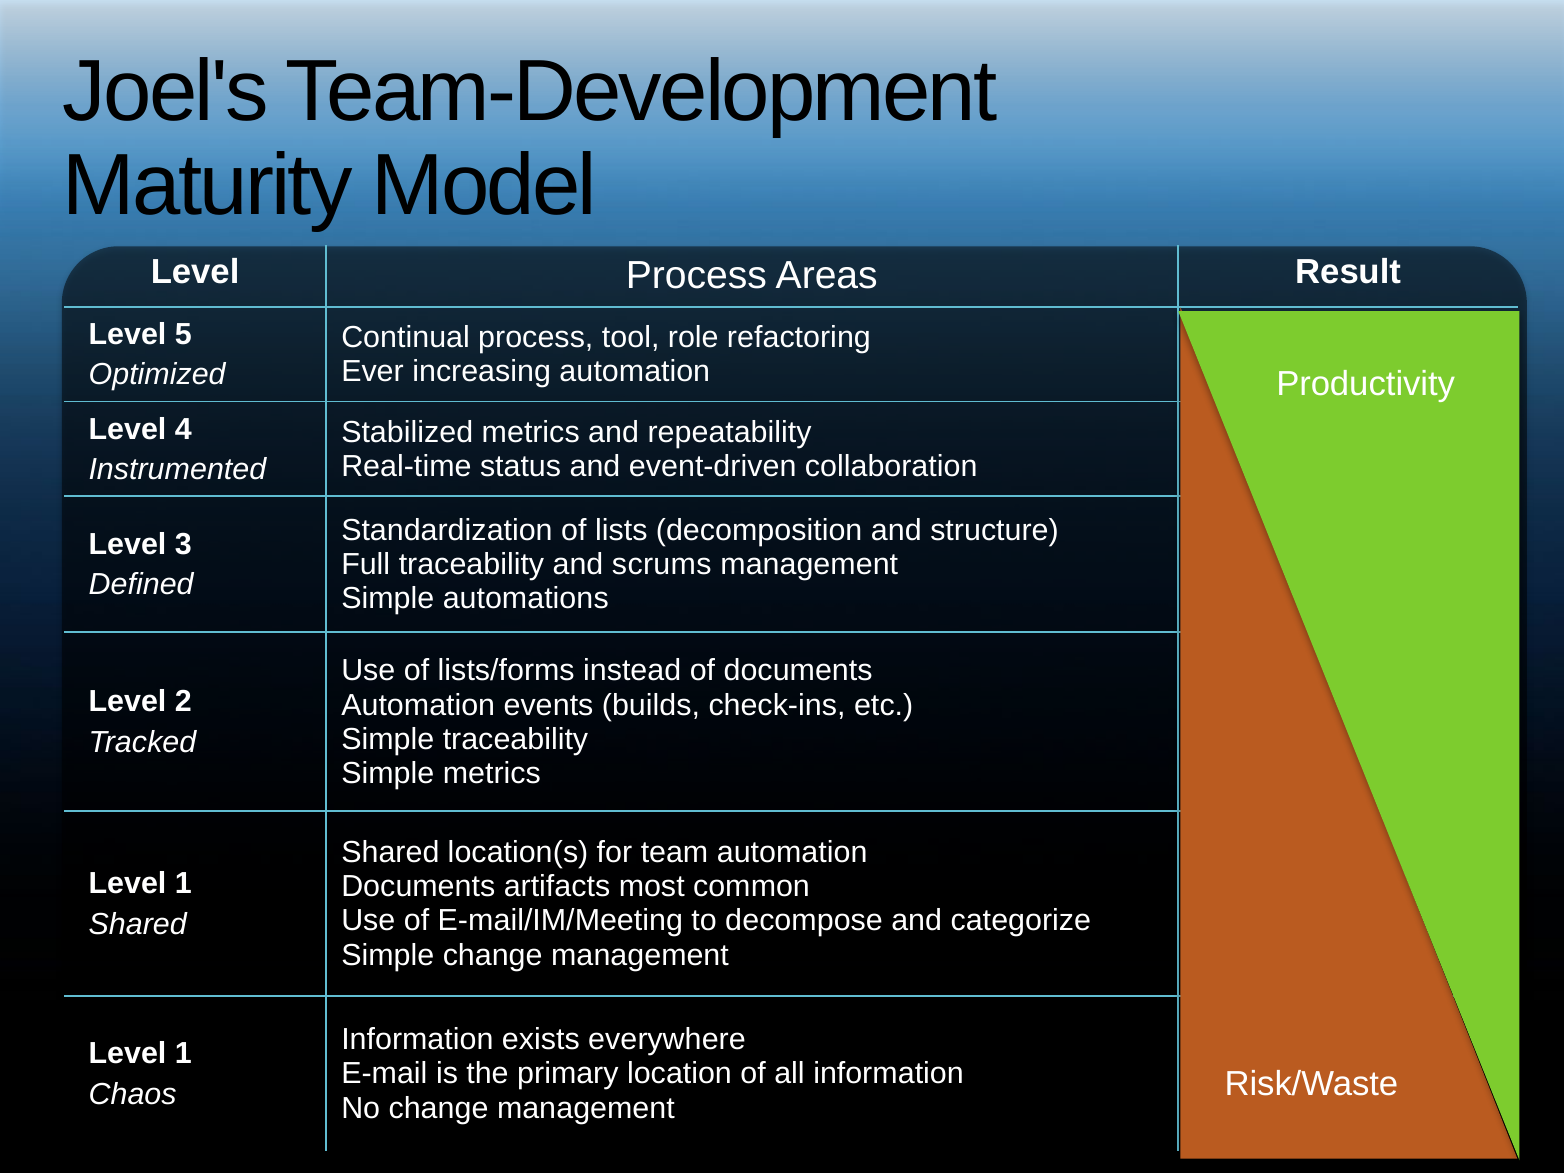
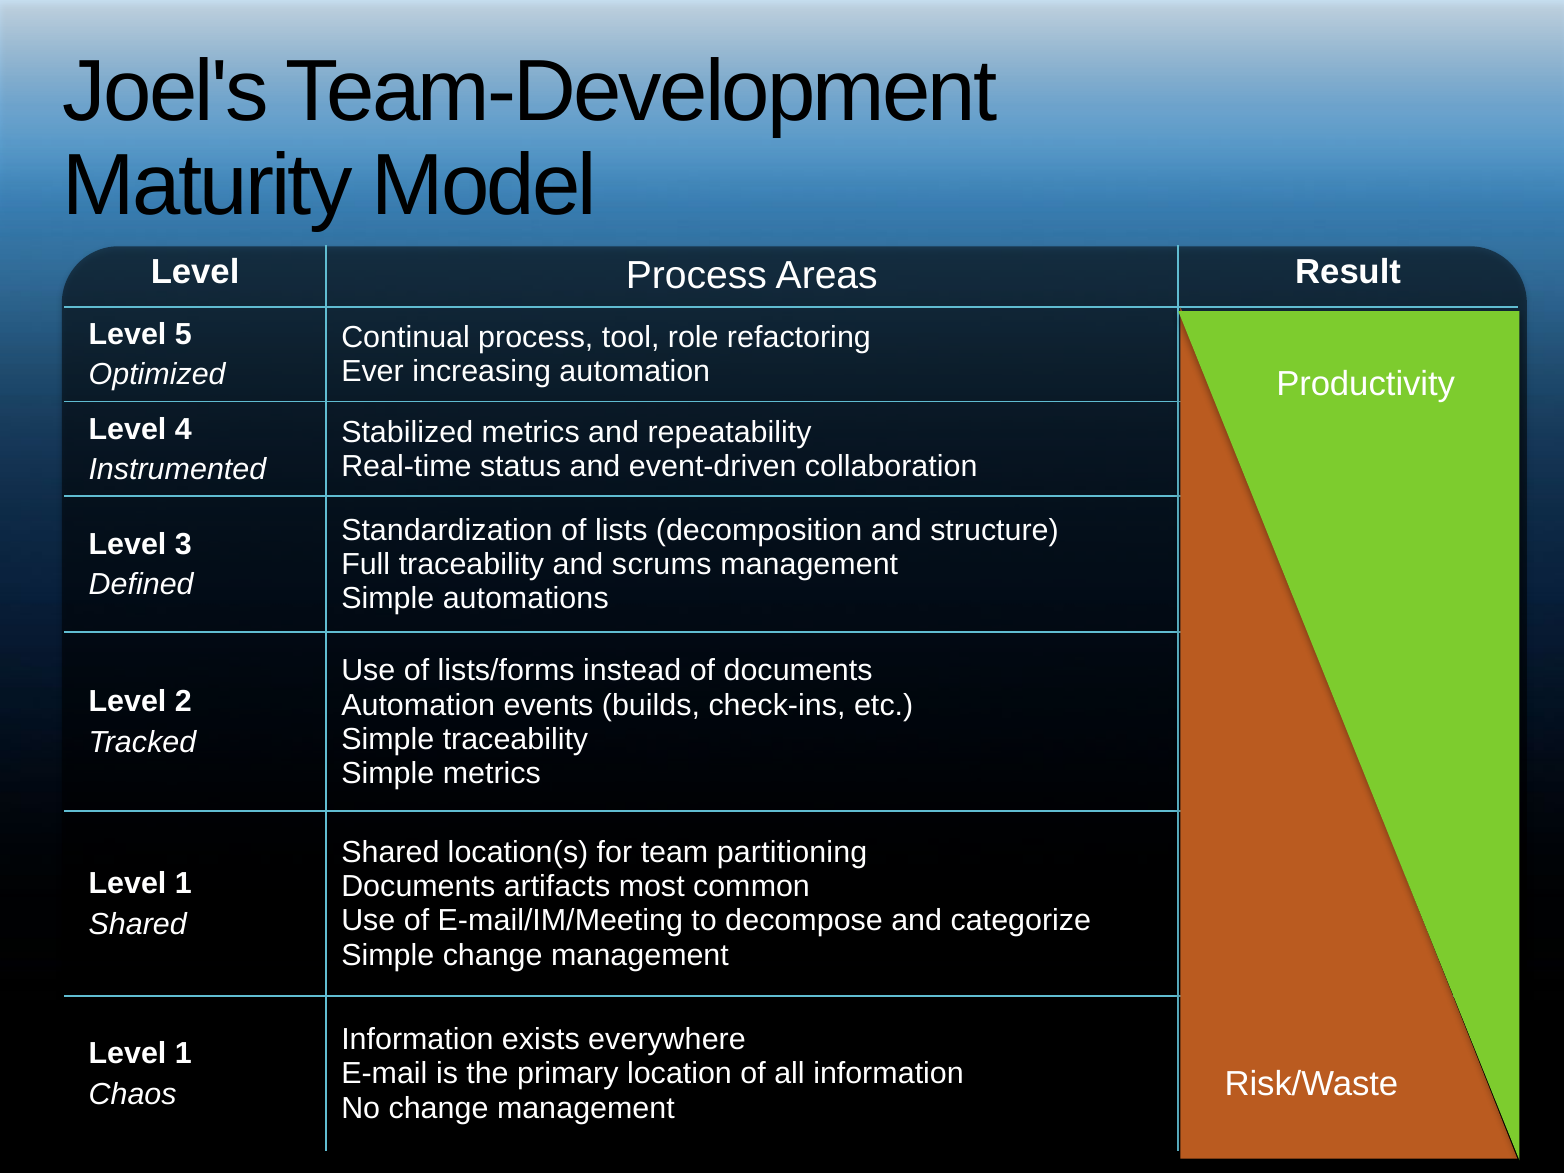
team automation: automation -> partitioning (792, 853)
